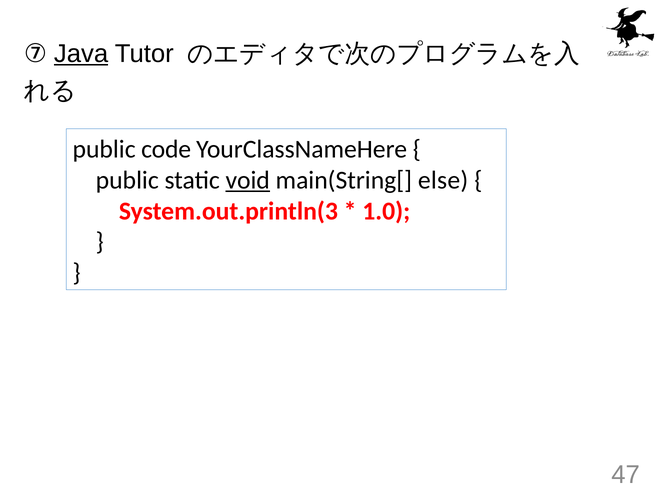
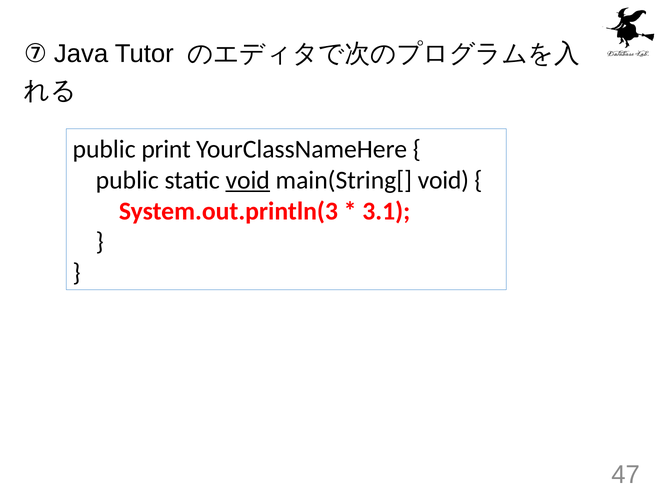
Java underline: present -> none (81, 54)
code: code -> print (166, 149)
main(String[ else: else -> void (443, 180)
1.0: 1.0 -> 3.1 (386, 211)
